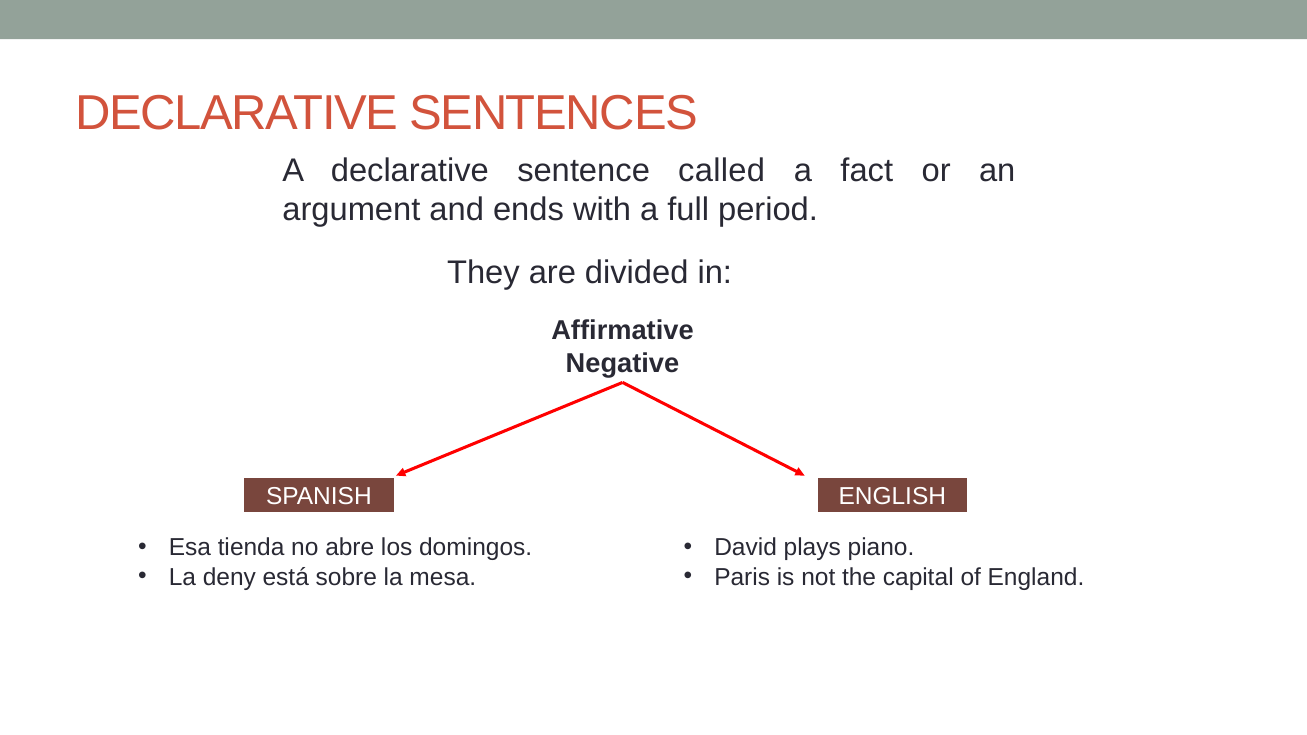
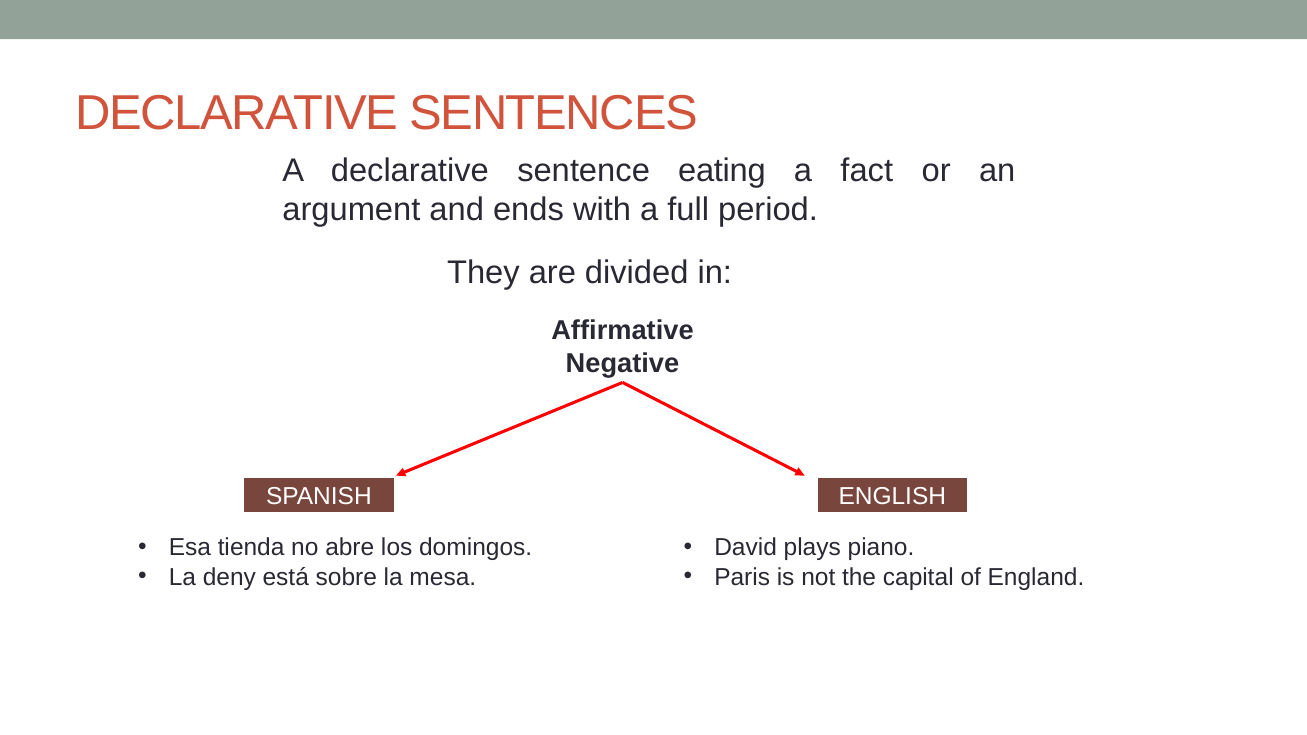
called: called -> eating (722, 171)
